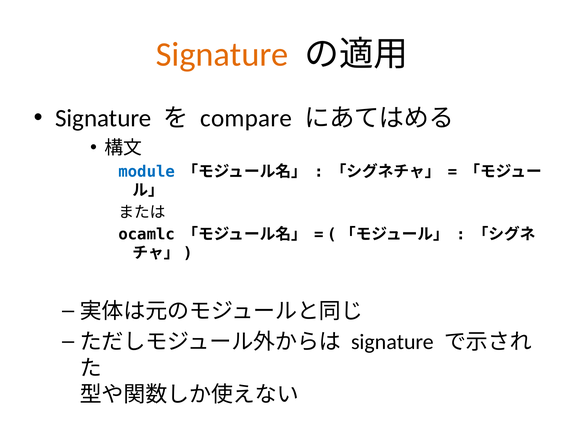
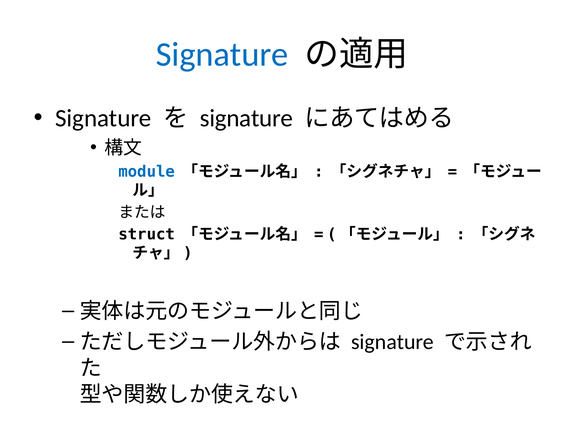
Signature colour: orange -> blue (222, 55)
compare: compare -> signature (246, 118)
ocamlc: ocamlc -> struct (147, 234)
